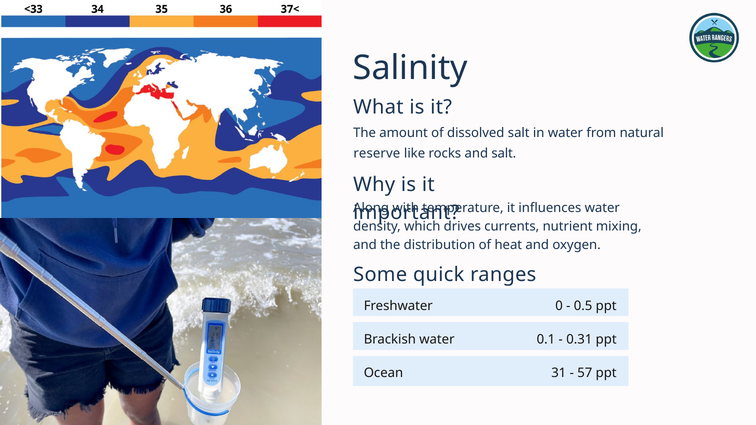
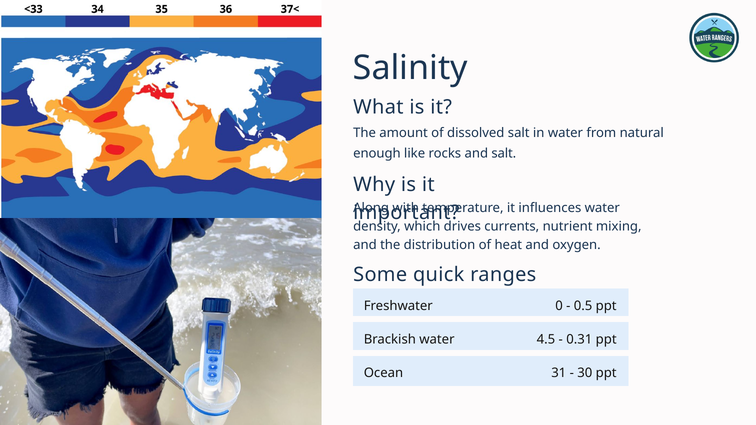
reserve: reserve -> enough (377, 153)
0.1: 0.1 -> 4.5 (546, 340)
57: 57 -> 30 (585, 373)
